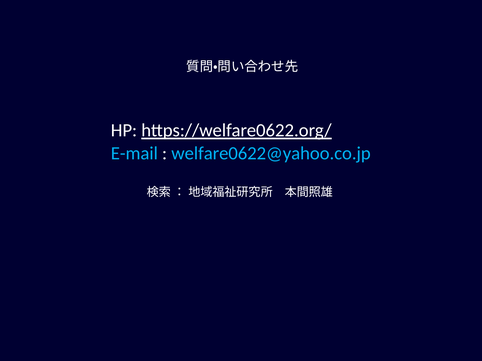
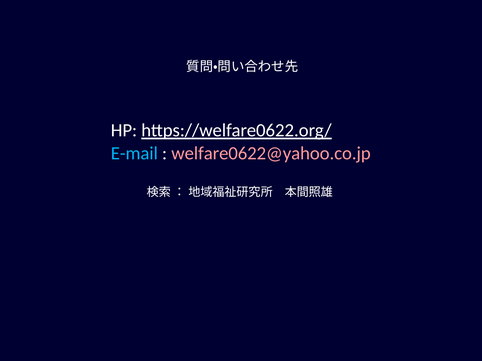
welfare0622@yahoo.co.jp colour: light blue -> pink (271, 153)
